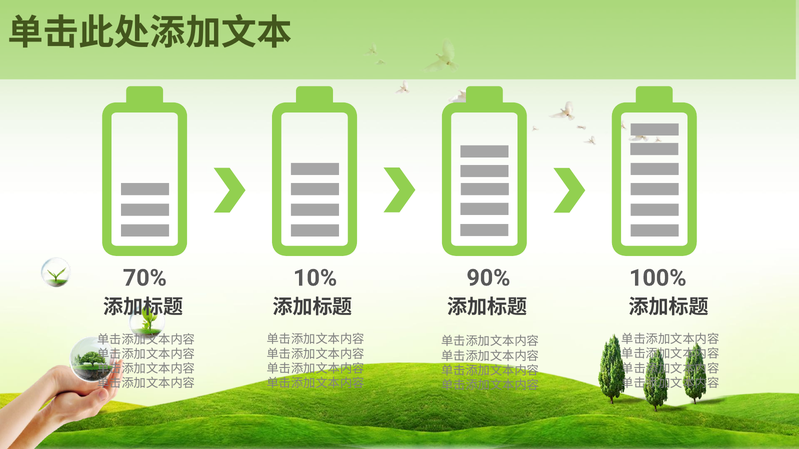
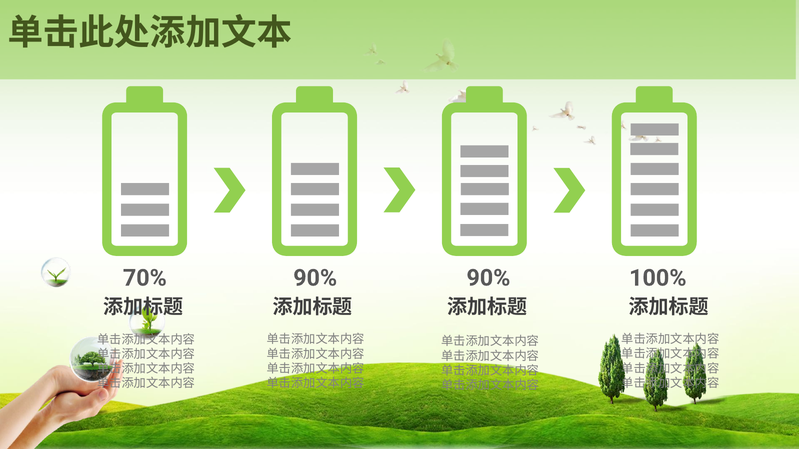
70% 10%: 10% -> 90% (315, 278)
